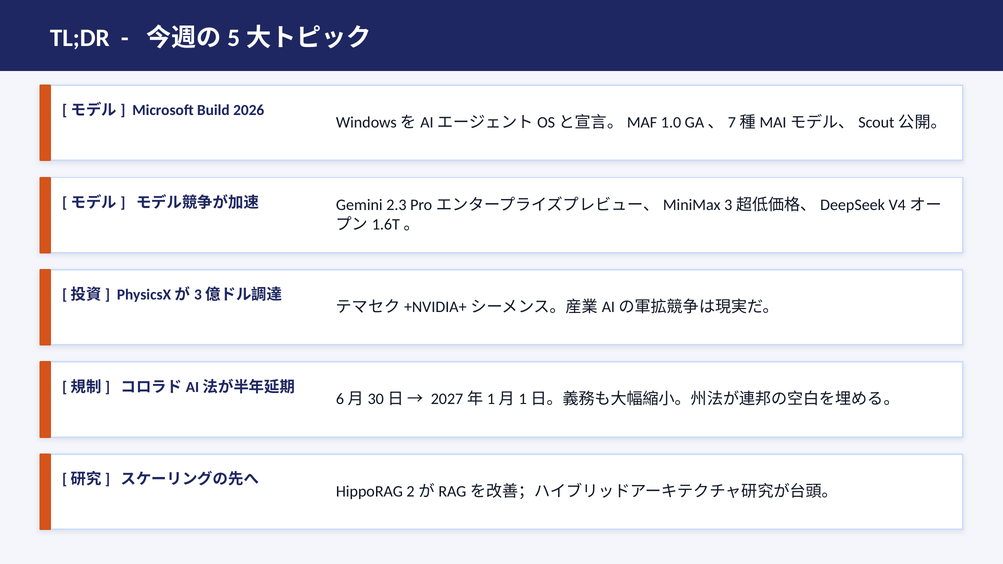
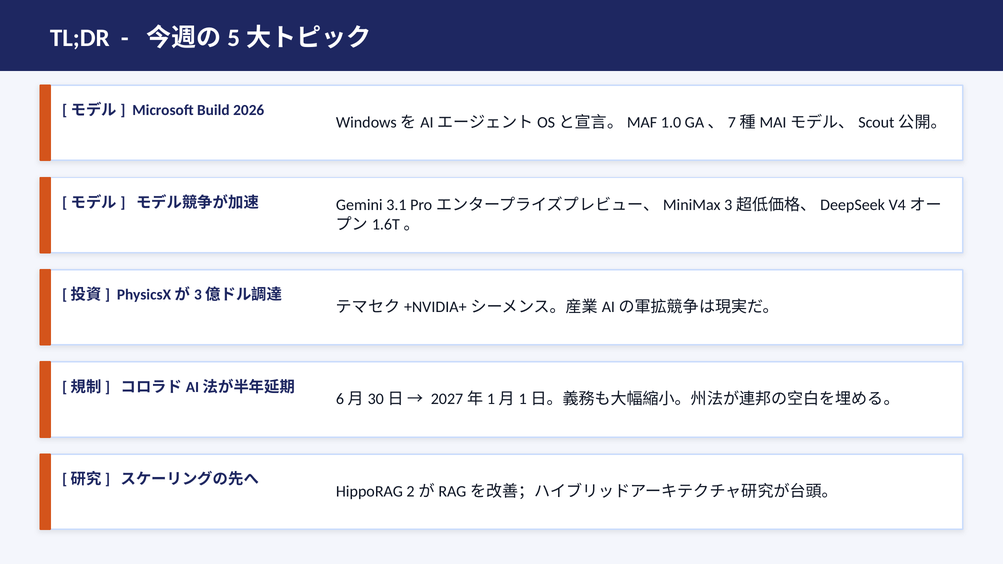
2.3: 2.3 -> 3.1 (396, 205)
